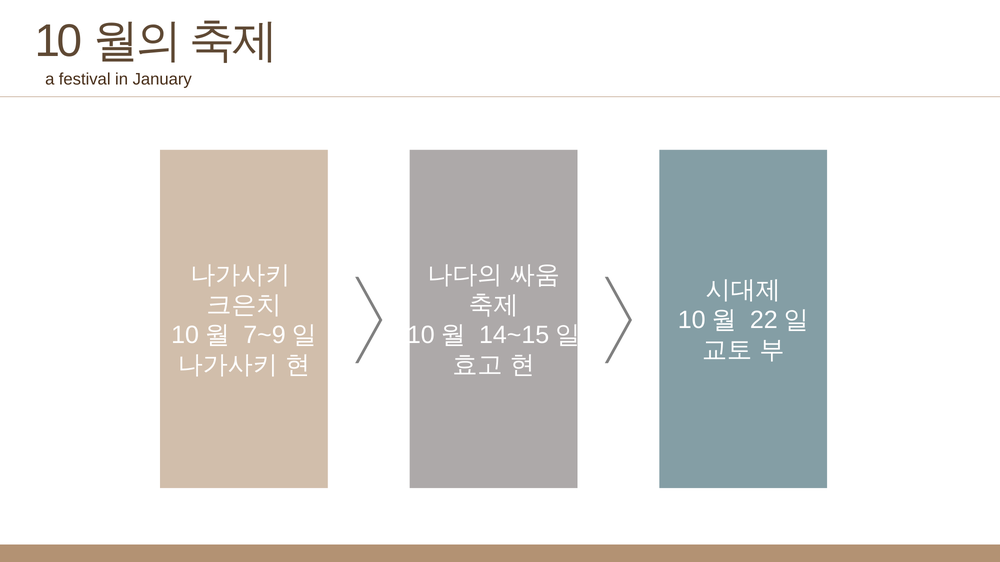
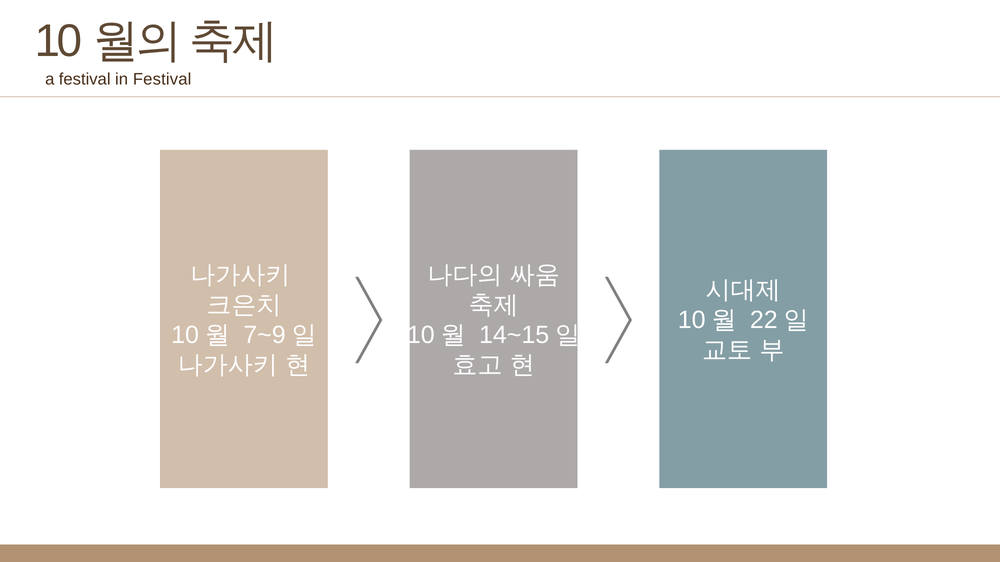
in January: January -> Festival (162, 79)
